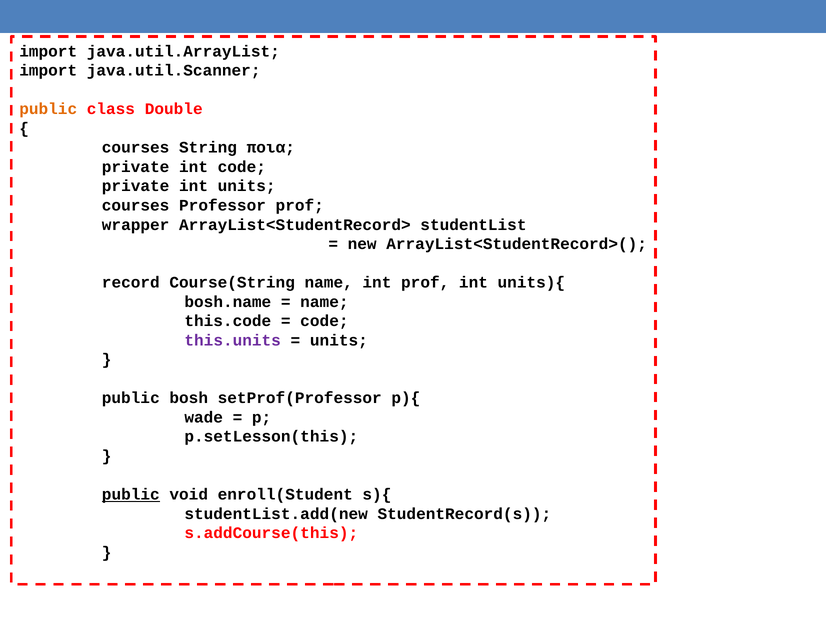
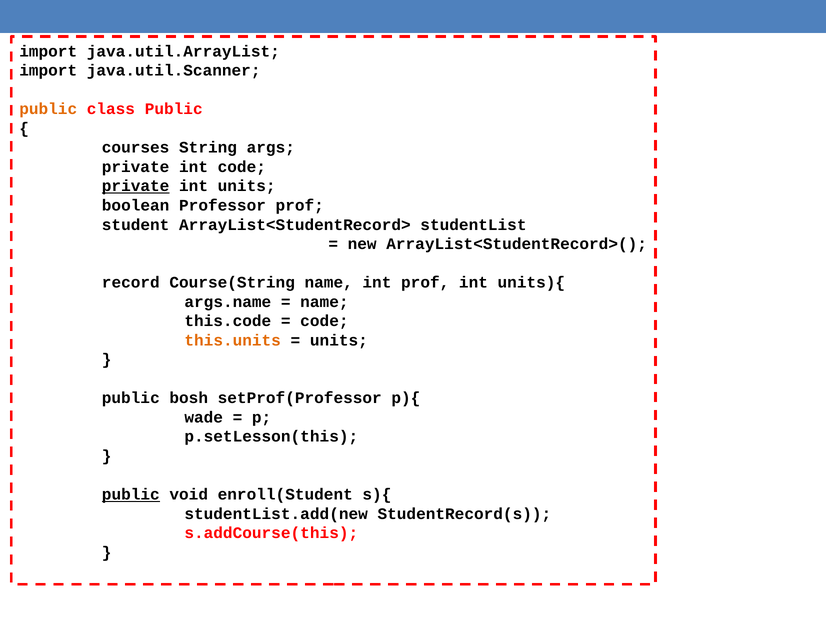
class Double: Double -> Public (174, 109)
ποια: ποια -> args (271, 148)
private underline: none -> present (136, 186)
courses: courses -> boolean (136, 206)
wrapper: wrapper -> student (136, 225)
bosh.name: bosh.name -> args.name (228, 302)
this.units colour: purple -> orange (233, 341)
